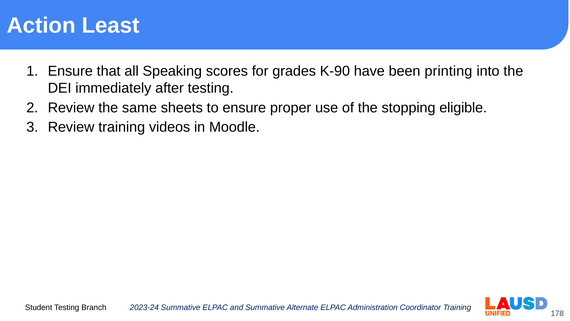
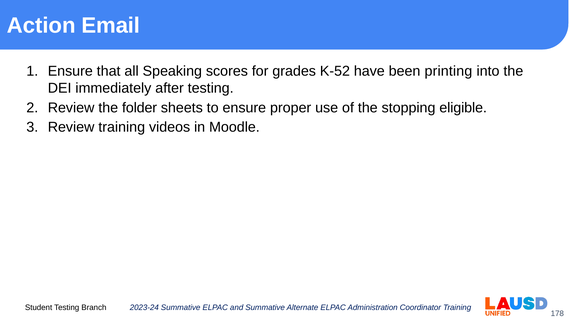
Least: Least -> Email (111, 26)
K-90: K-90 -> K-52 (335, 71)
same: same -> folder (140, 108)
